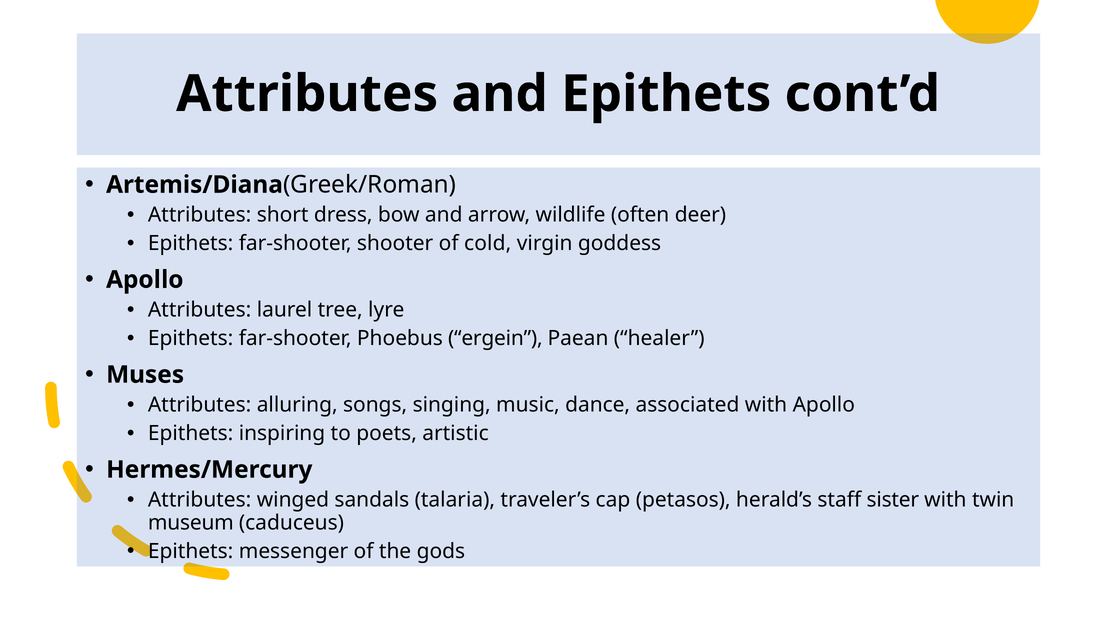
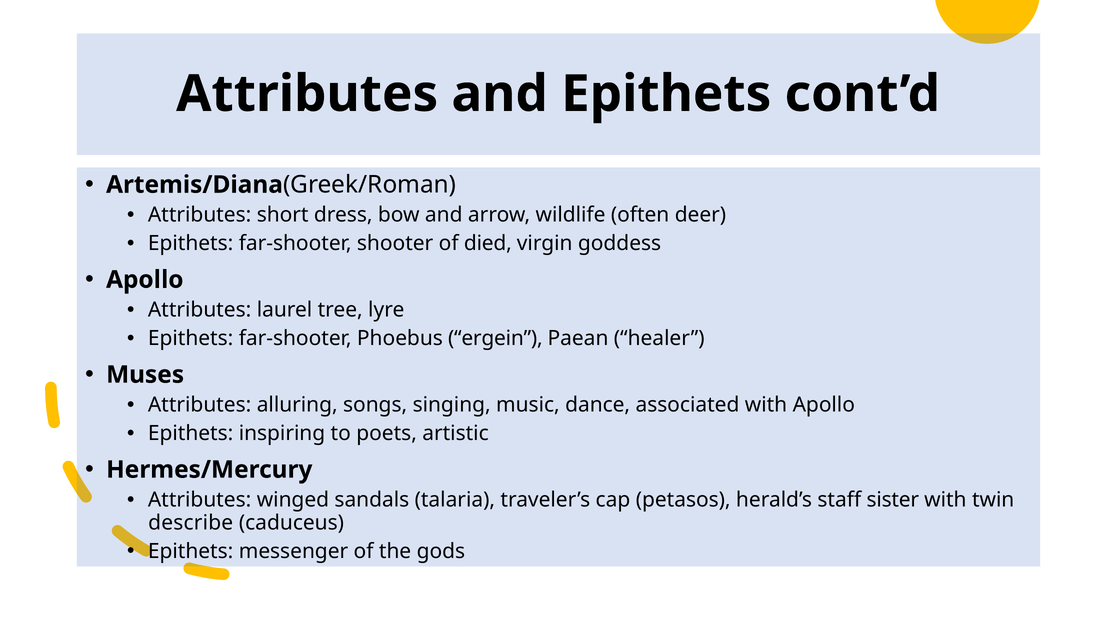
cold: cold -> died (488, 243)
museum: museum -> describe (191, 522)
